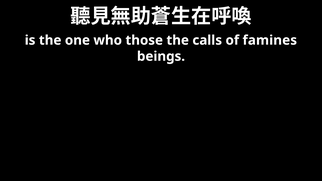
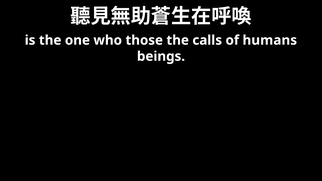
famines: famines -> humans (270, 40)
